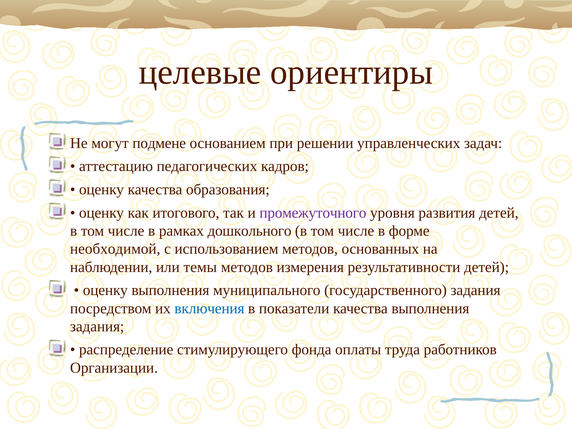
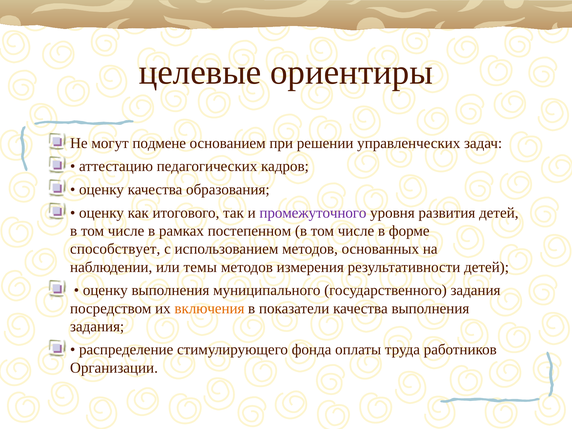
дошкольного: дошкольного -> постепенном (249, 231)
необходимой: необходимой -> способствует (115, 249)
включения colour: blue -> orange (209, 308)
